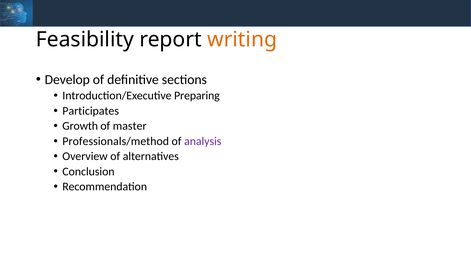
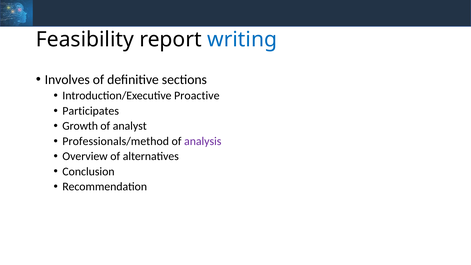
writing colour: orange -> blue (242, 40)
Develop: Develop -> Involves (67, 80)
Preparing: Preparing -> Proactive (197, 96)
master: master -> analyst (130, 126)
